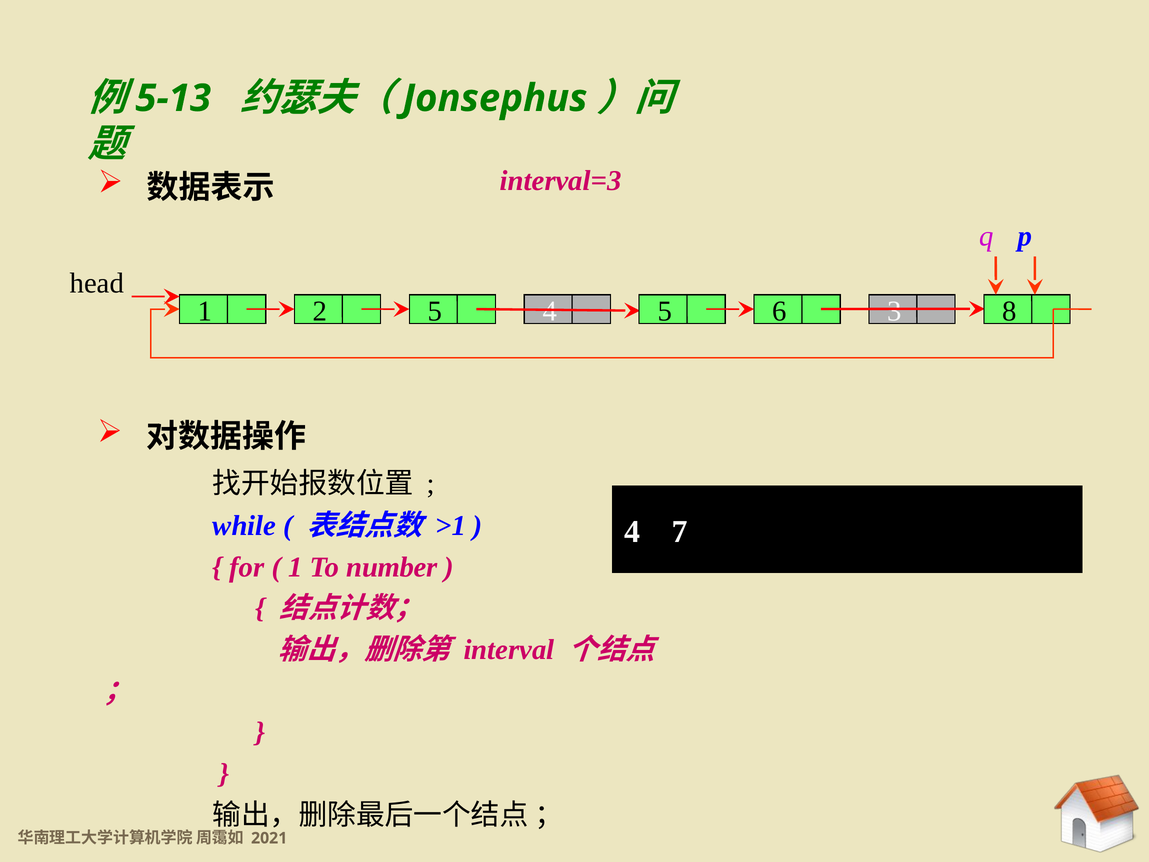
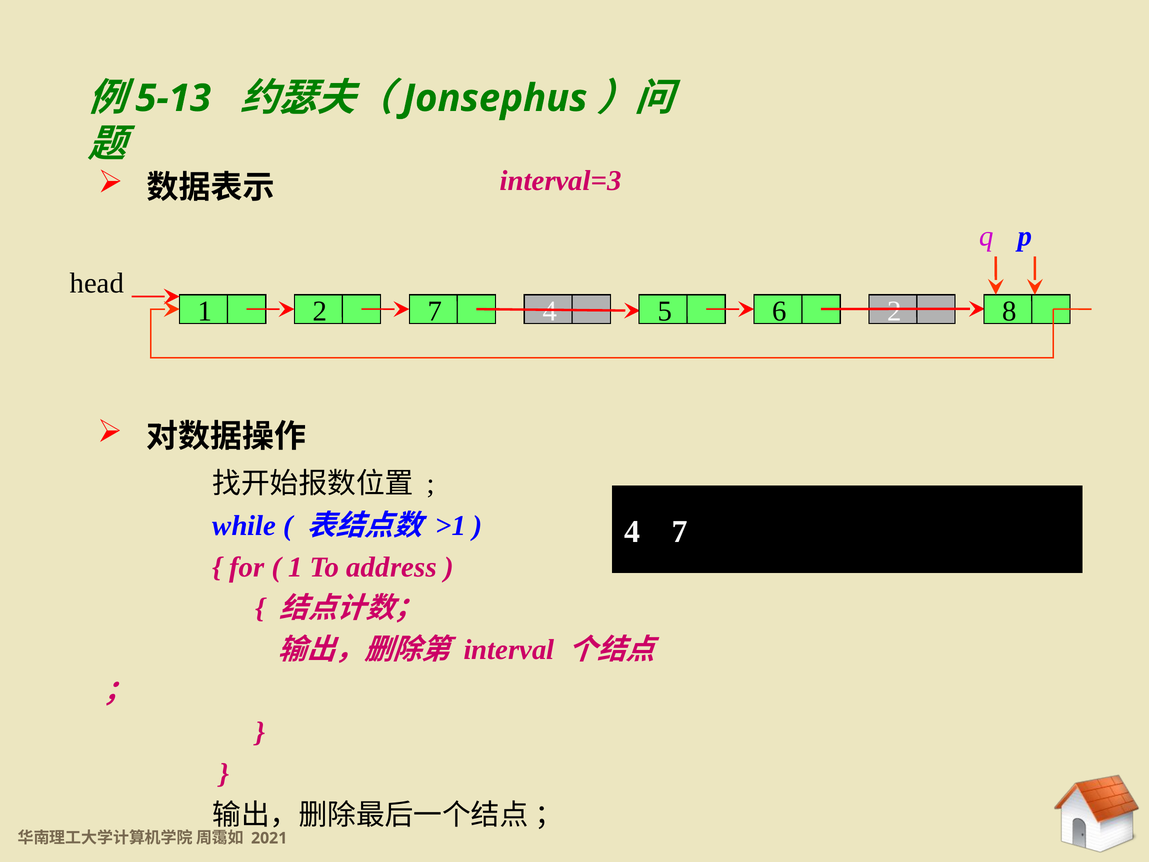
2 5: 5 -> 7 (435, 311)
5 6 3: 3 -> 2 (895, 311)
number: number -> address (392, 567)
